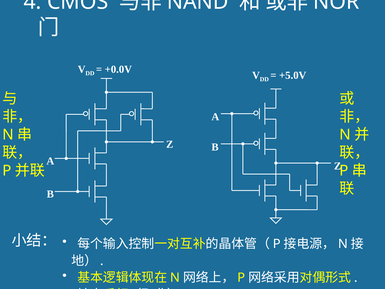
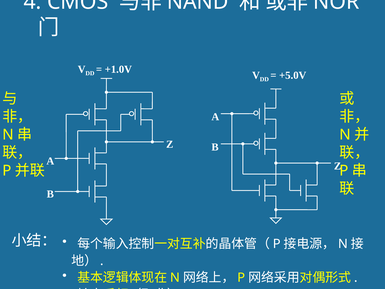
+0.0V: +0.0V -> +1.0V (118, 69)
